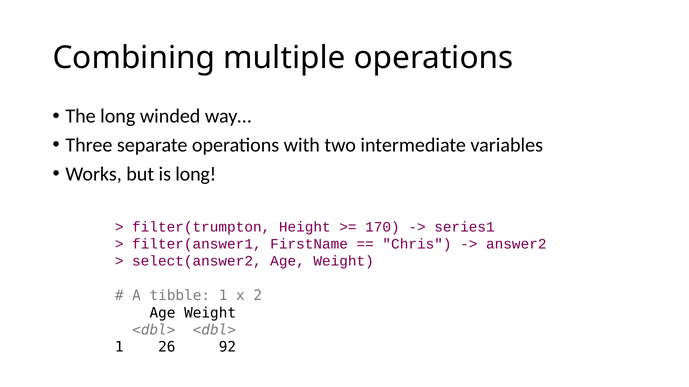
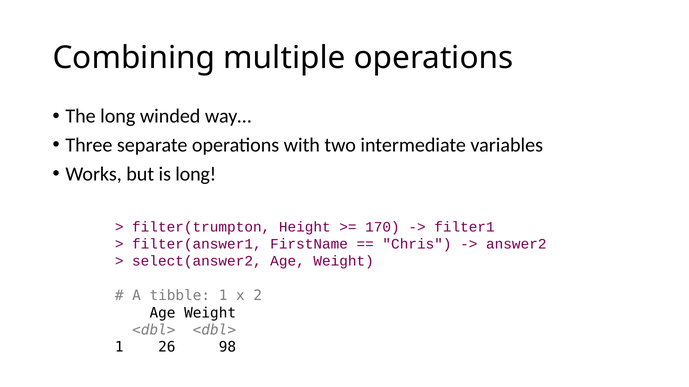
series1: series1 -> filter1 (465, 227)
92: 92 -> 98 (227, 348)
